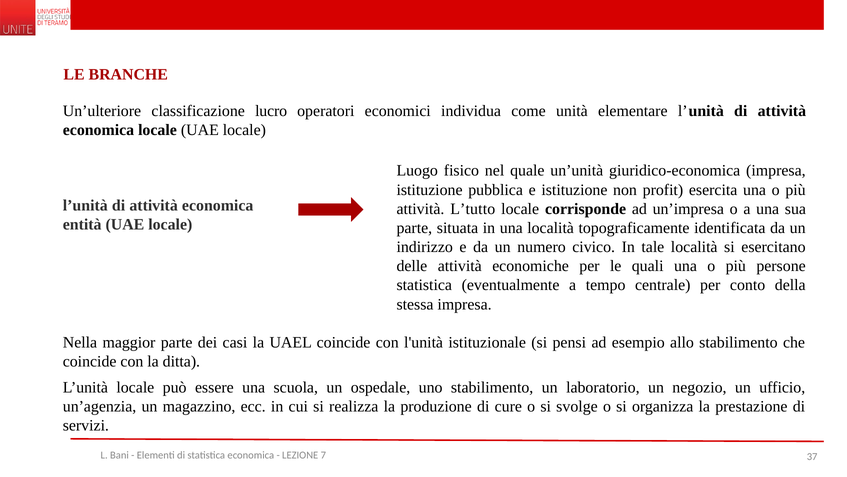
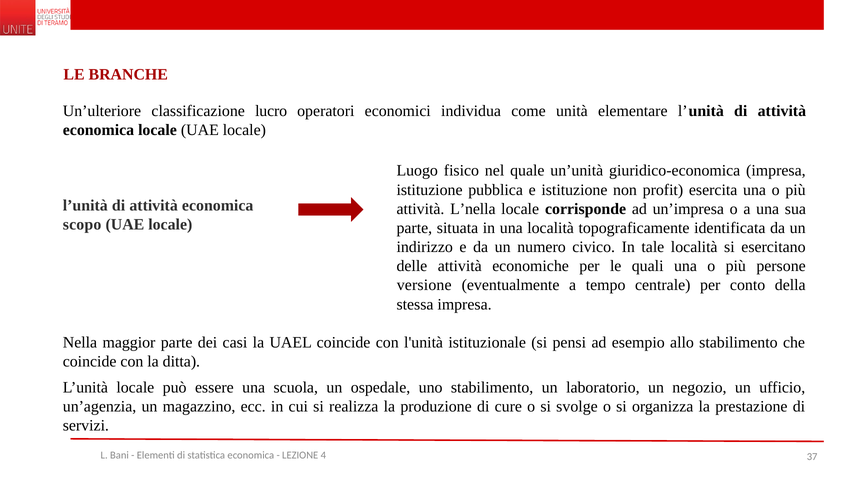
L’tutto: L’tutto -> L’nella (473, 209)
entità: entità -> scopo (82, 224)
statistica: statistica -> versione (424, 285)
7: 7 -> 4 (323, 455)
